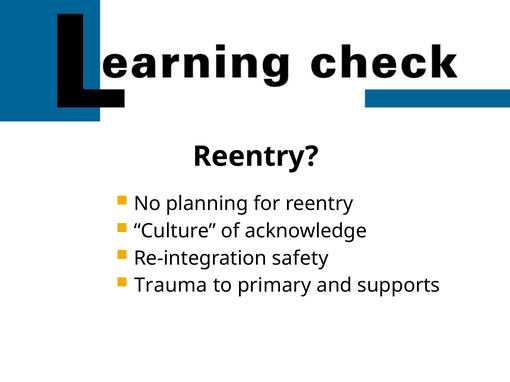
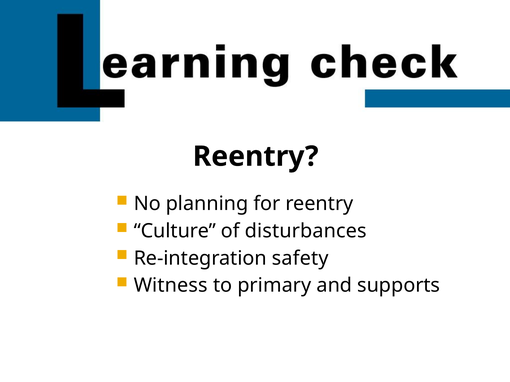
acknowledge: acknowledge -> disturbances (306, 231)
Trauma: Trauma -> Witness (171, 286)
